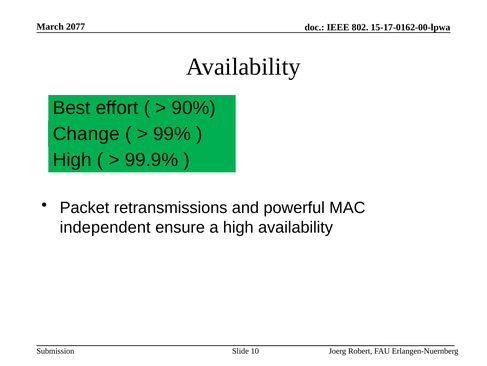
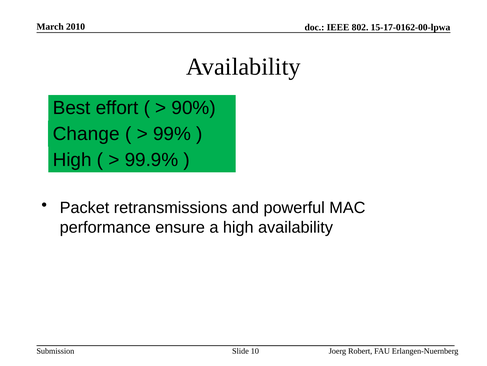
2077: 2077 -> 2010 (76, 27)
independent: independent -> performance (105, 227)
